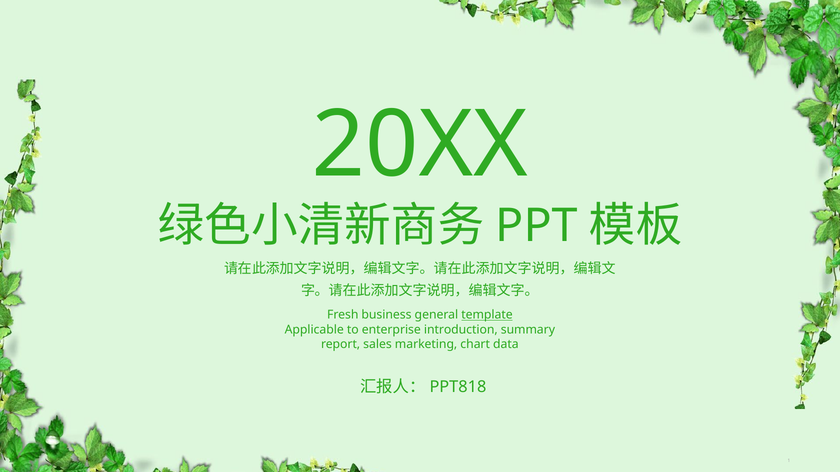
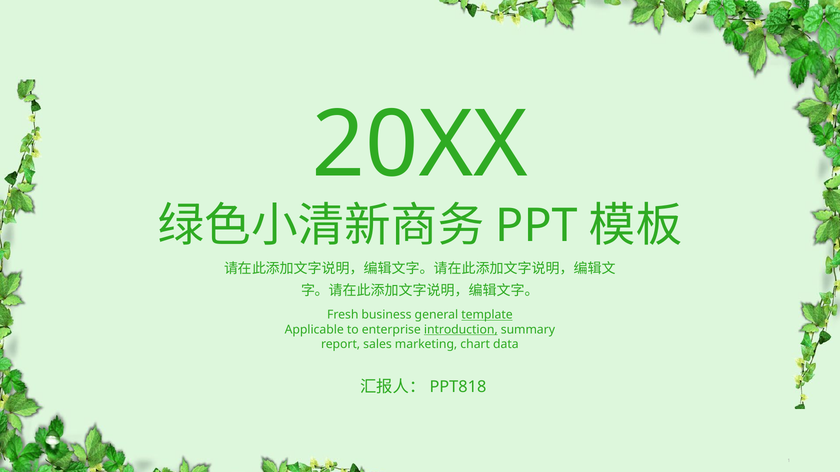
introduction underline: none -> present (461, 330)
